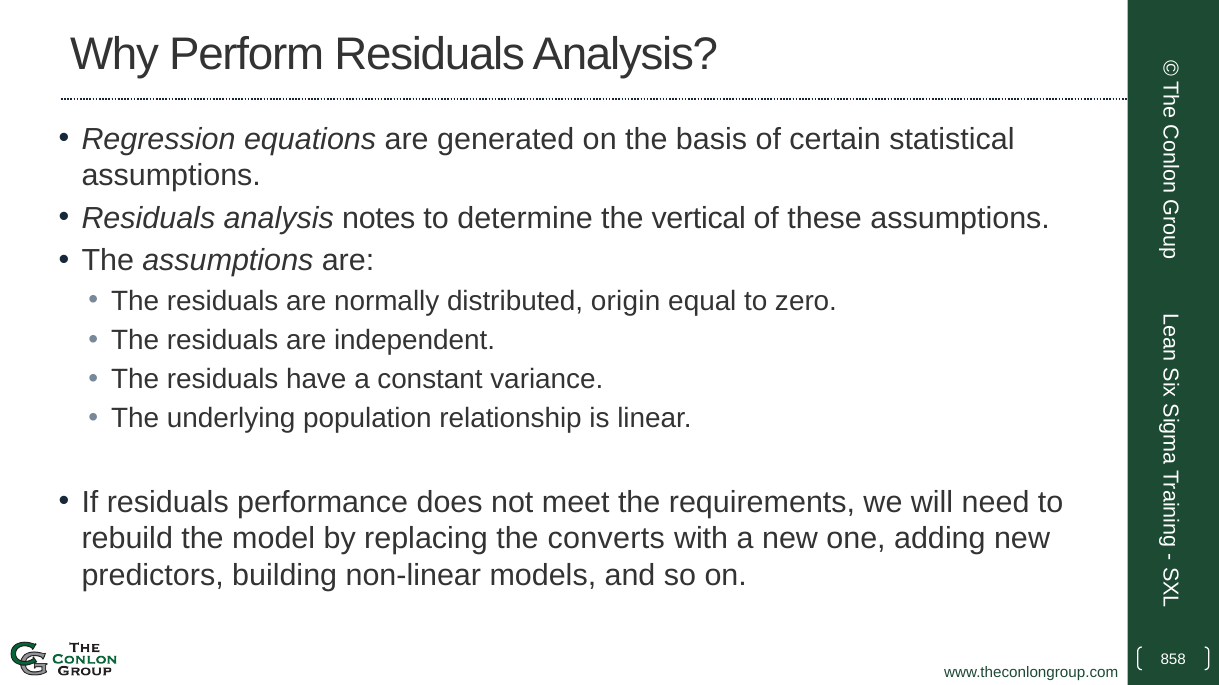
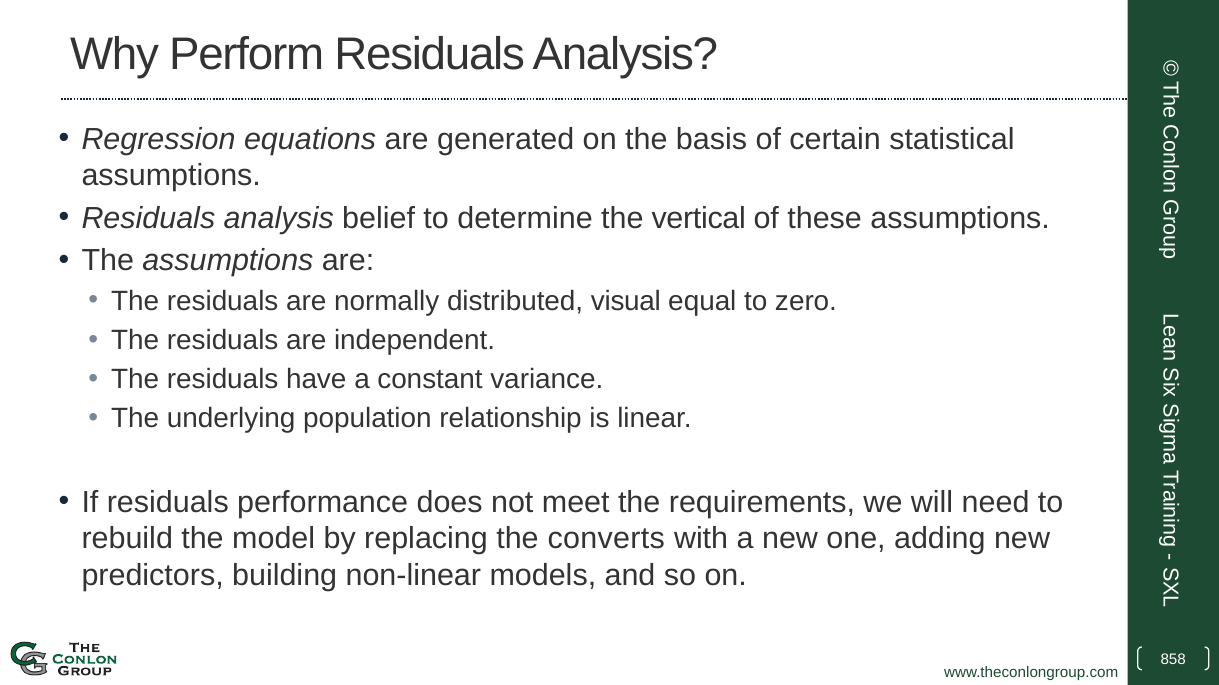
notes: notes -> belief (379, 218)
origin: origin -> visual (626, 302)
